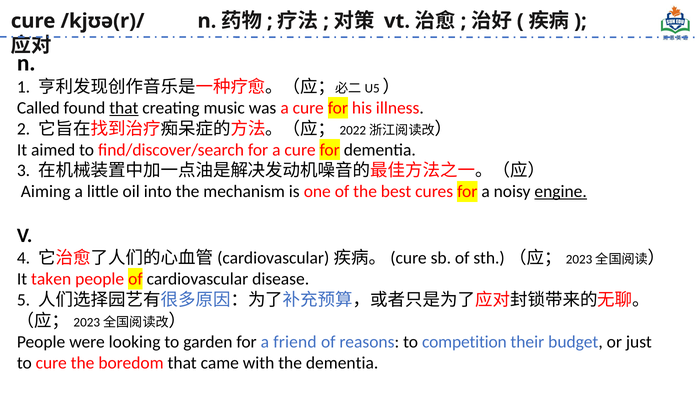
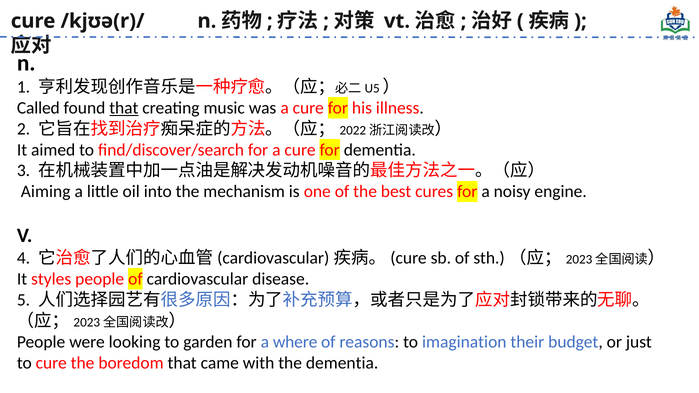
engine underline: present -> none (561, 192)
taken: taken -> styles (51, 279)
friend: friend -> where (295, 342)
competition: competition -> imagination (464, 342)
